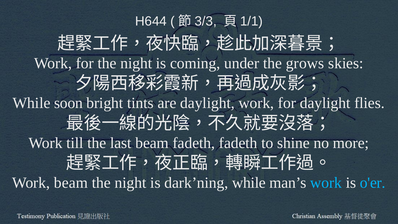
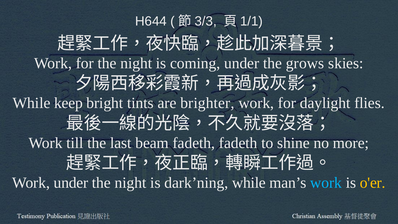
soon: soon -> keep (68, 103)
are daylight: daylight -> brighter (207, 103)
Work beam: beam -> under (71, 183)
o'er colour: light blue -> yellow (373, 183)
